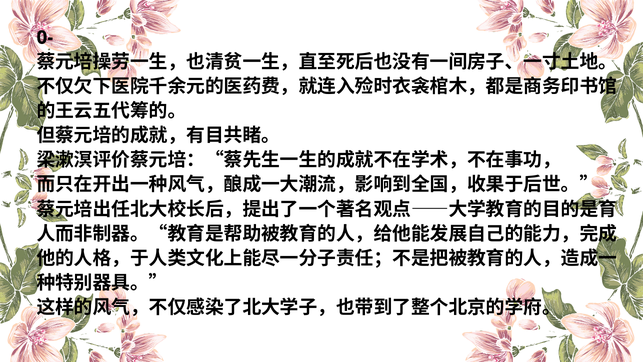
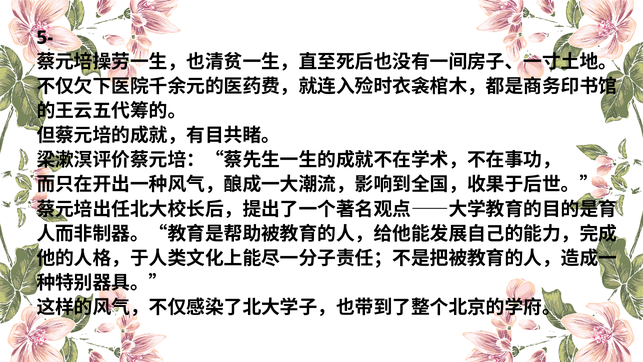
0-: 0- -> 5- (45, 38)
